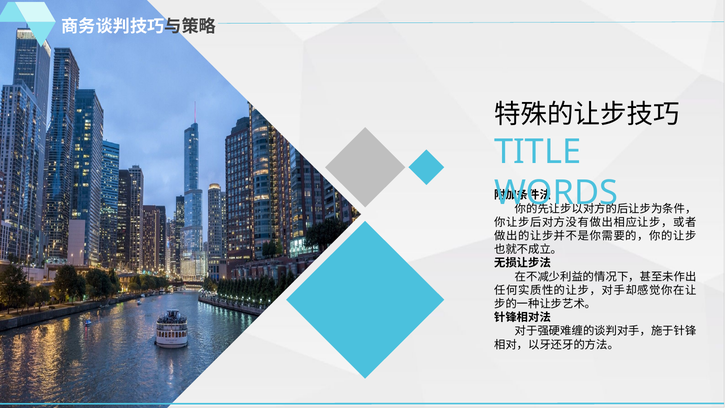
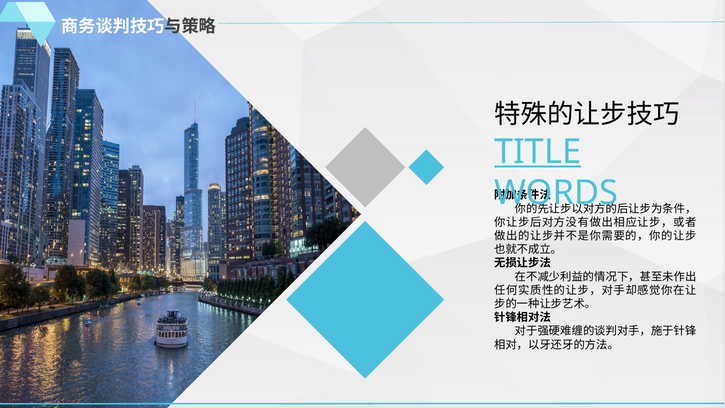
TITLE underline: none -> present (538, 152)
